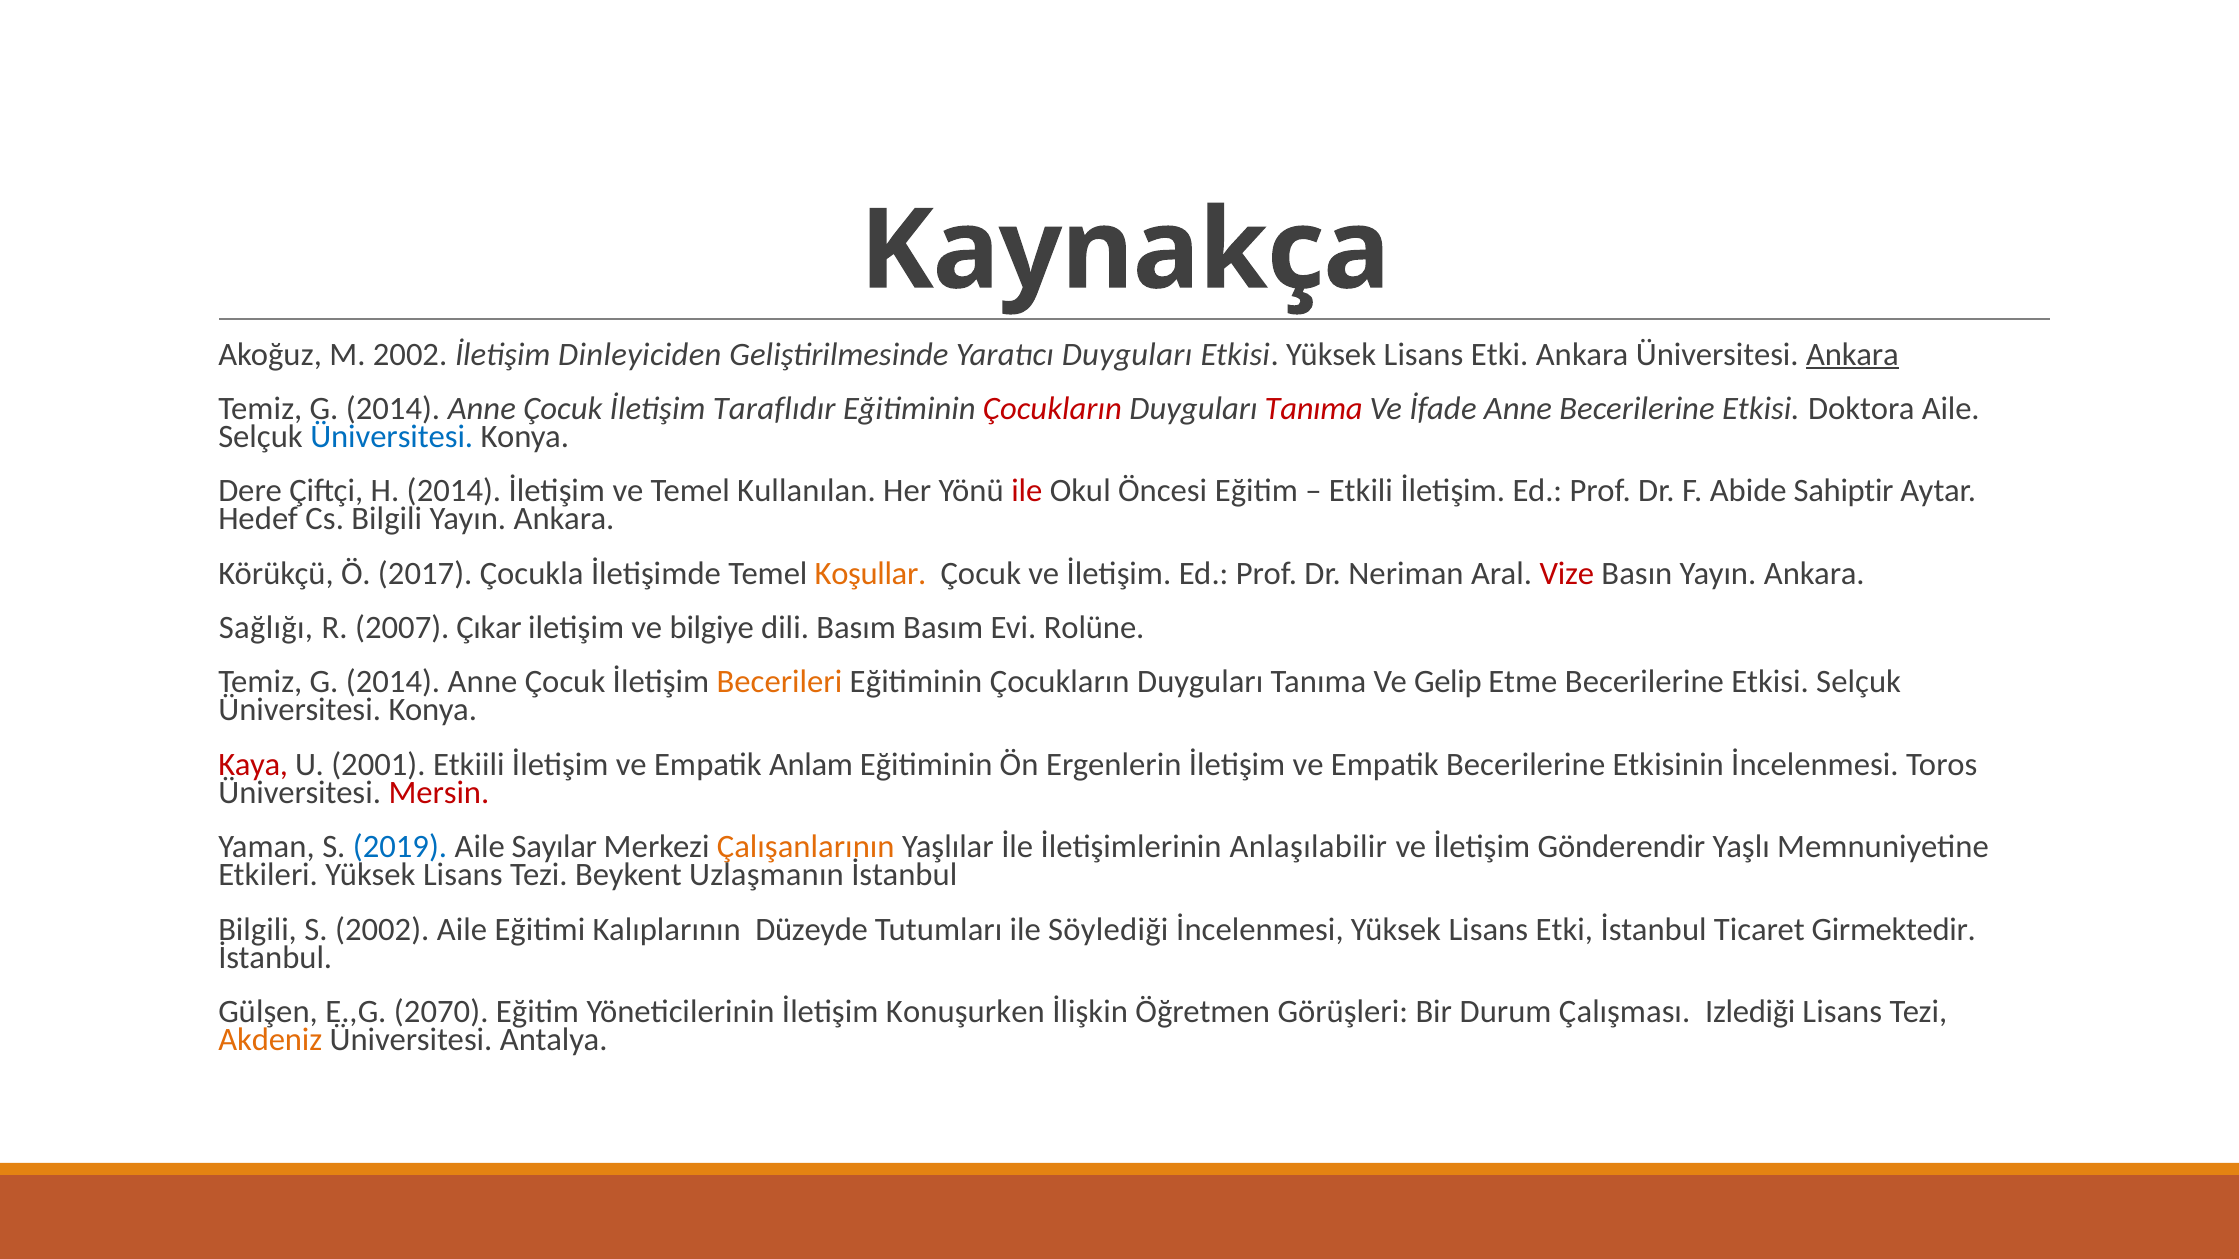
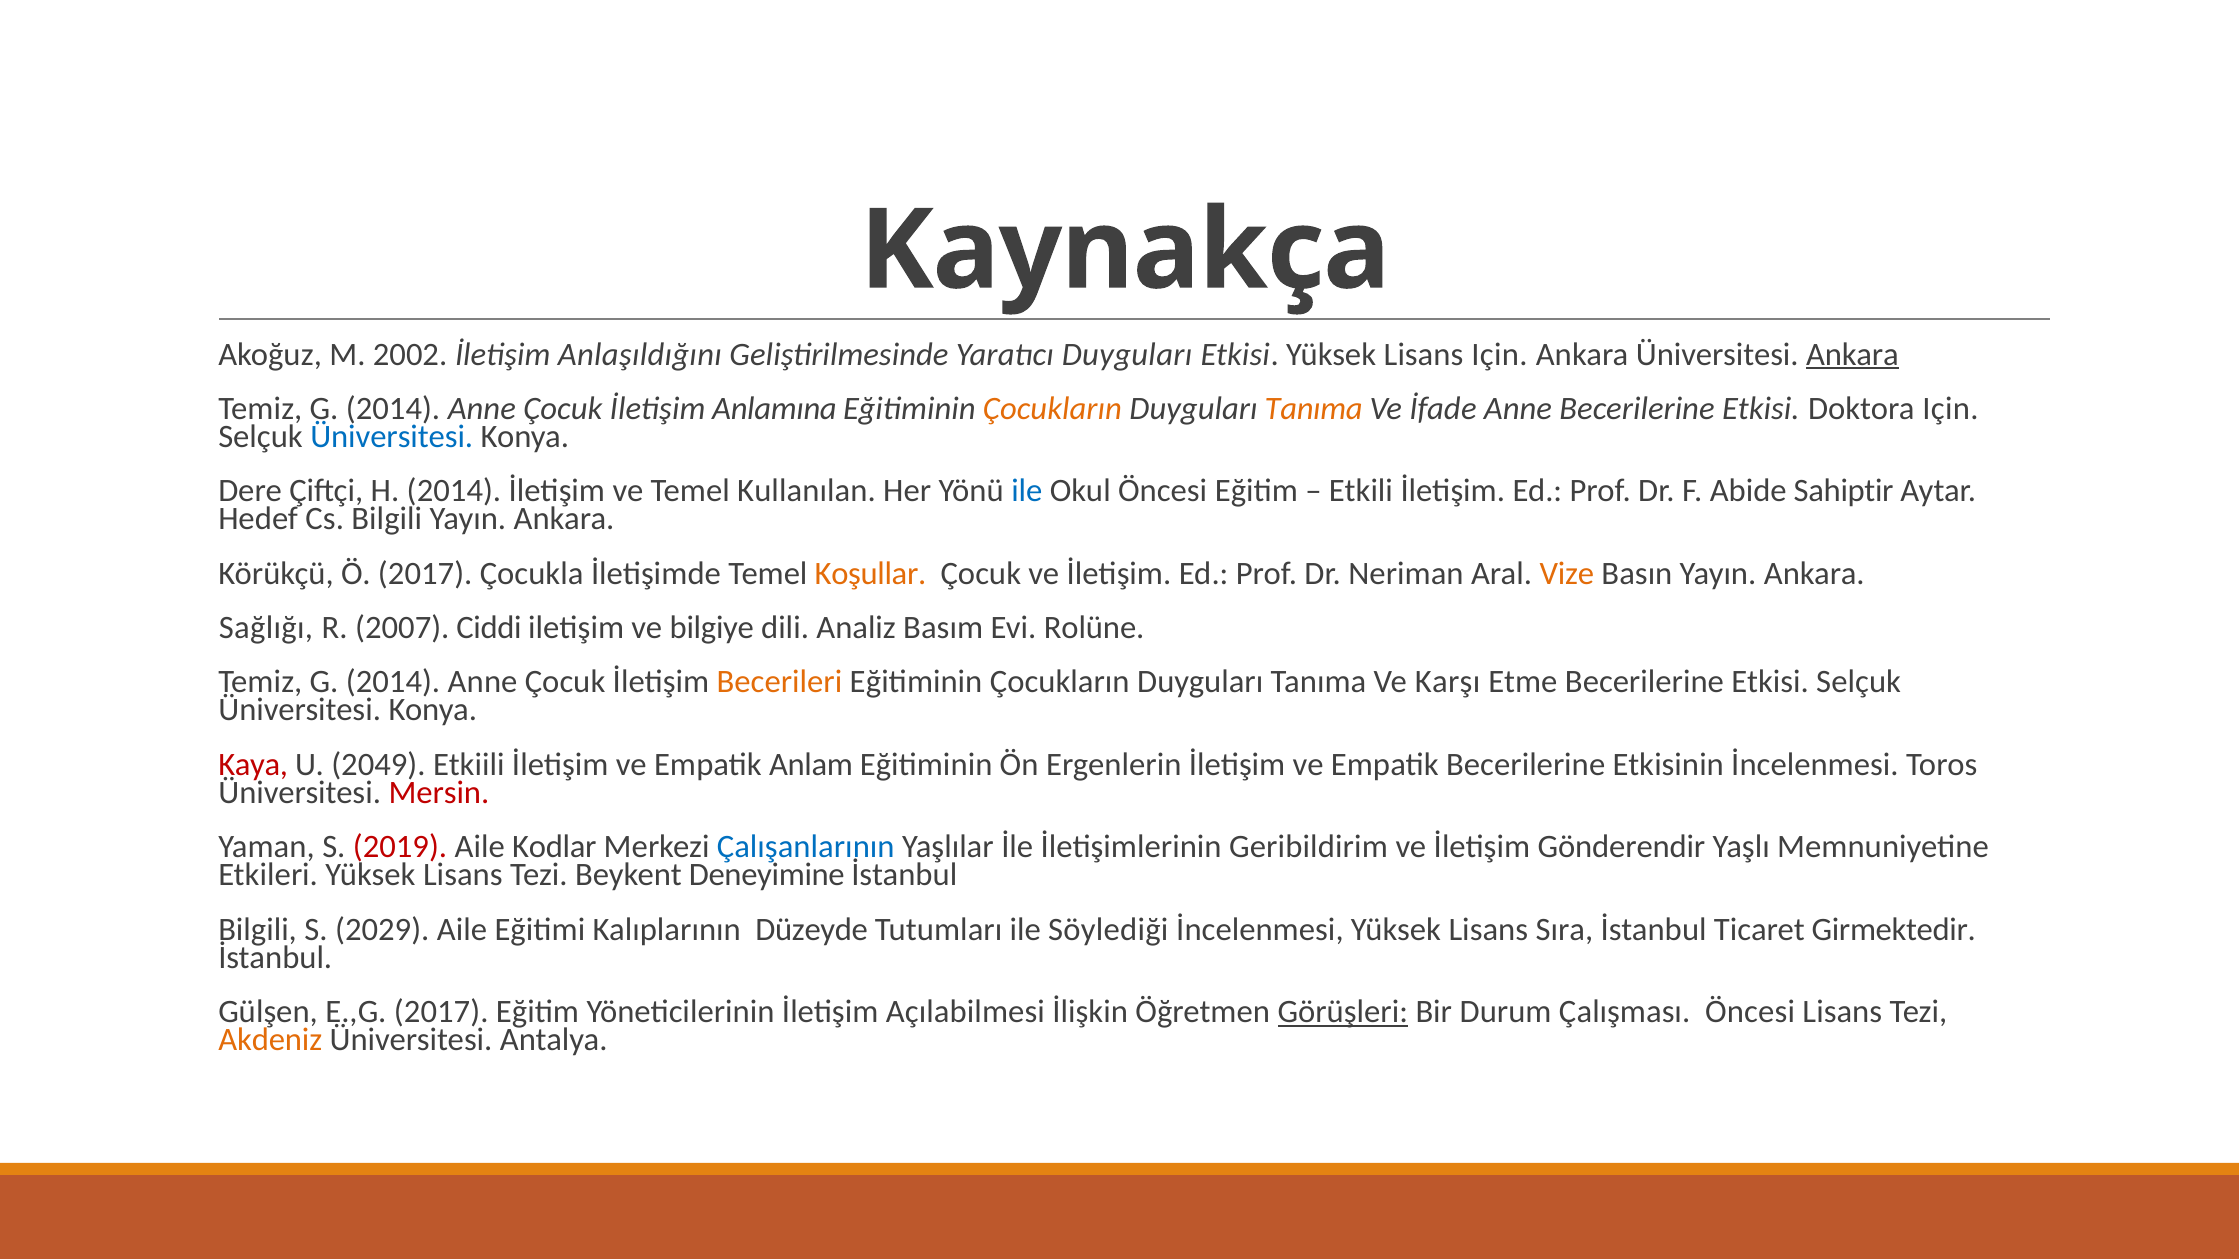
Dinleyiciden: Dinleyiciden -> Anlaşıldığını (640, 354)
Etkisi Yüksek Lisans Etki: Etki -> Için (1500, 354)
Taraflıdır: Taraflıdır -> Anlamına (774, 409)
Çocukların colour: red -> orange (1052, 409)
Tanıma colour: red -> orange (1314, 409)
Doktora Aile: Aile -> Için (1951, 409)
ile colour: red -> blue (1027, 491)
Vize colour: red -> orange (1567, 574)
Çıkar: Çıkar -> Ciddi (489, 628)
dili Basım: Basım -> Analiz (856, 628)
Gelip: Gelip -> Karşı (1448, 682)
2001: 2001 -> 2049 (378, 765)
2019 colour: blue -> red (400, 847)
Sayılar: Sayılar -> Kodlar (554, 847)
Çalışanlarının colour: orange -> blue (806, 847)
Anlaşılabilir: Anlaşılabilir -> Geribildirim (1308, 847)
Uzlaşmanın: Uzlaşmanın -> Deneyimine (767, 875)
S 2002: 2002 -> 2029 (382, 930)
İncelenmesi Yüksek Lisans Etki: Etki -> Sıra (1564, 930)
E.,G 2070: 2070 -> 2017 (441, 1012)
Konuşurken: Konuşurken -> Açılabilmesi (965, 1012)
Görüşleri underline: none -> present (1343, 1012)
Çalışması Izlediği: Izlediği -> Öncesi (1750, 1012)
